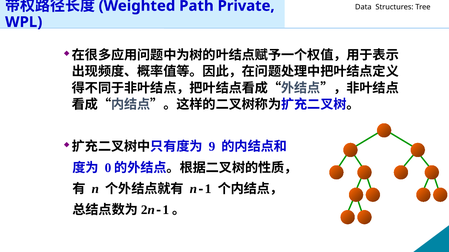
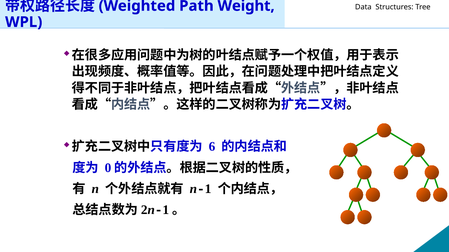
Private: Private -> Weight (246, 6)
9: 9 -> 6 (212, 147)
